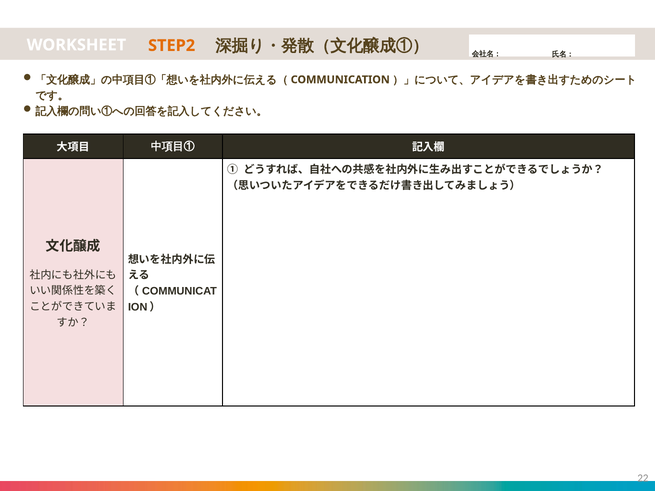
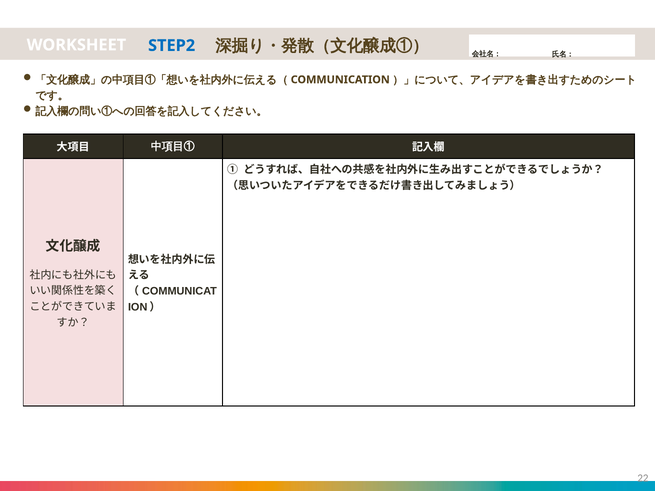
STEP2 colour: orange -> blue (172, 46)
